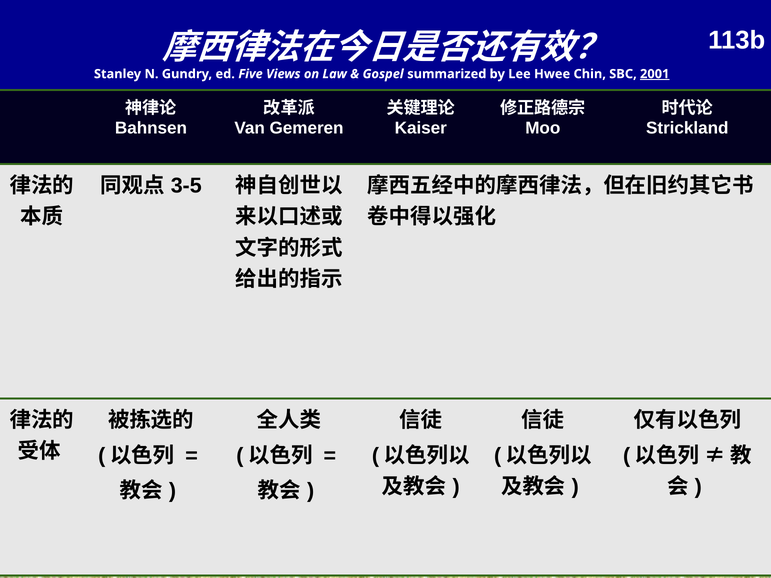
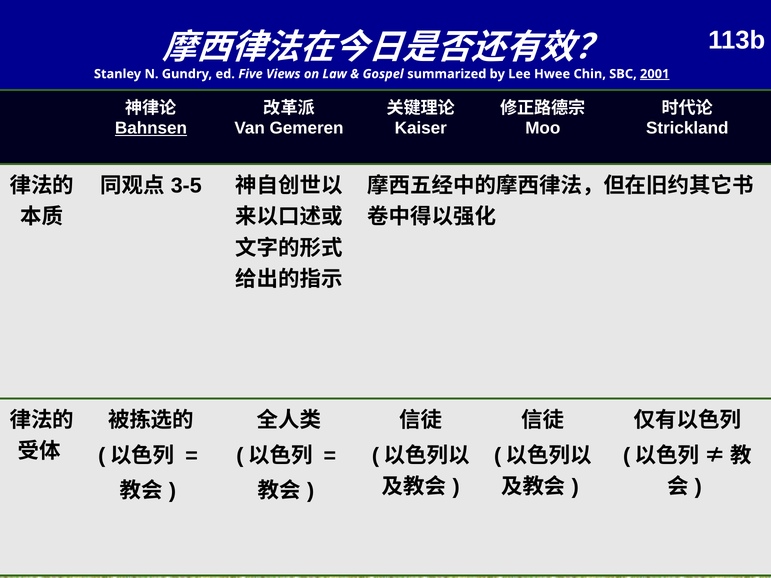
Bahnsen underline: none -> present (151, 128)
